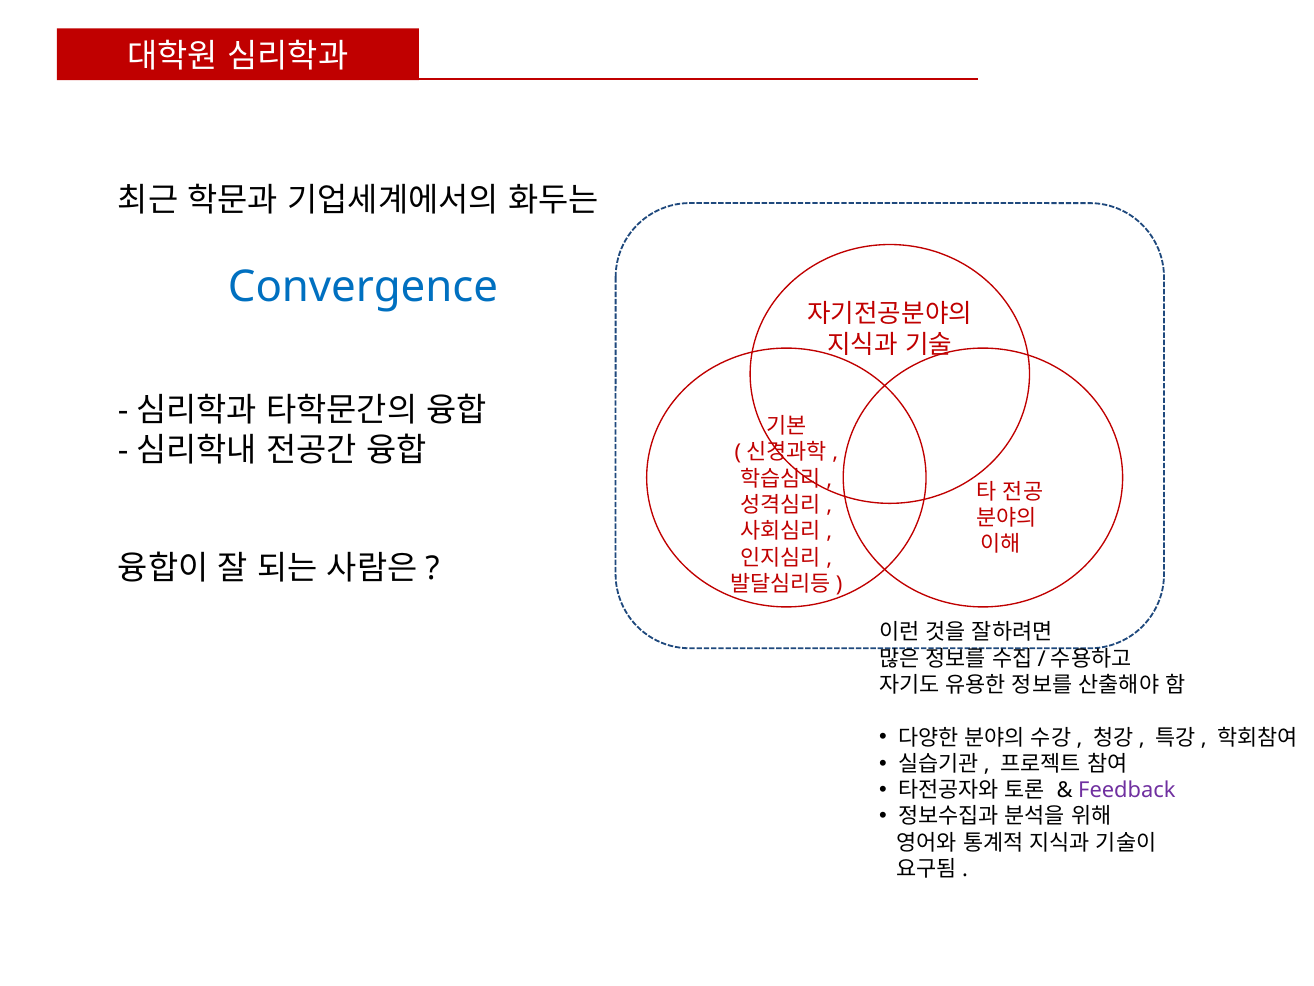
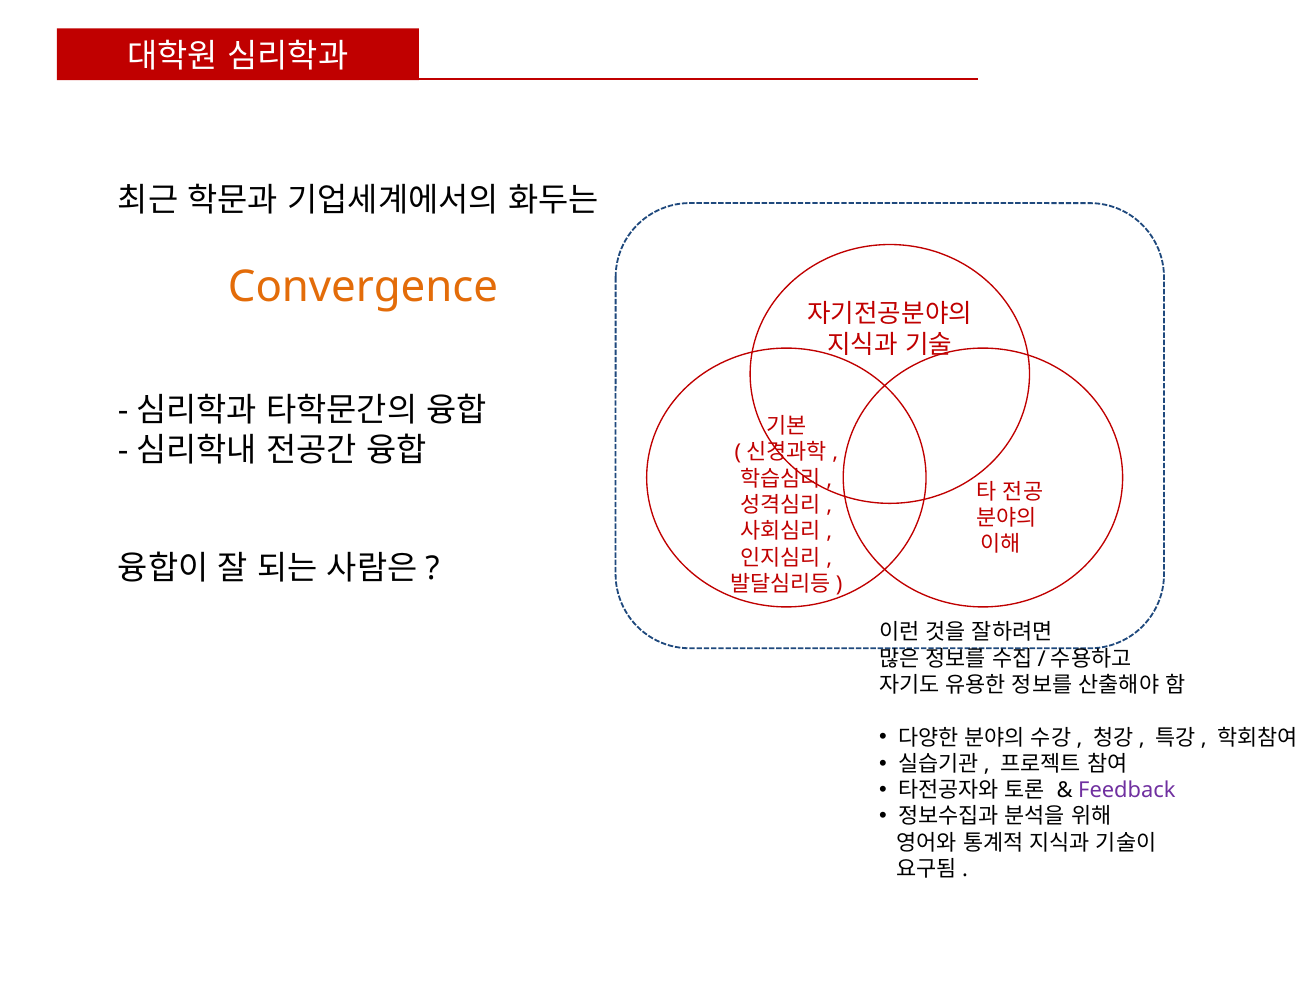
Convergence colour: blue -> orange (363, 287)
